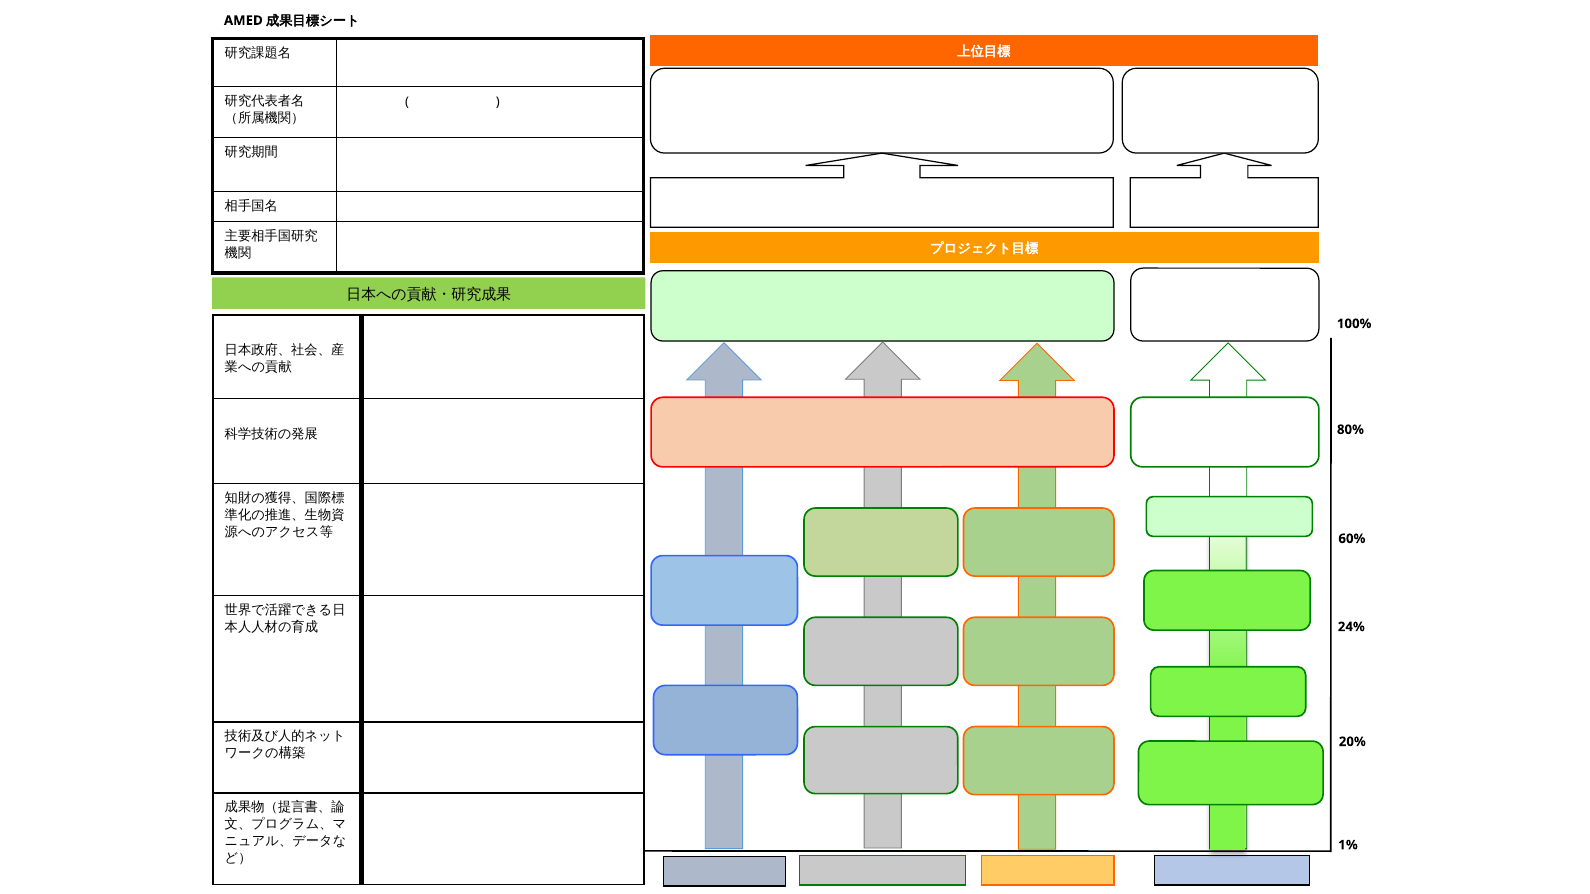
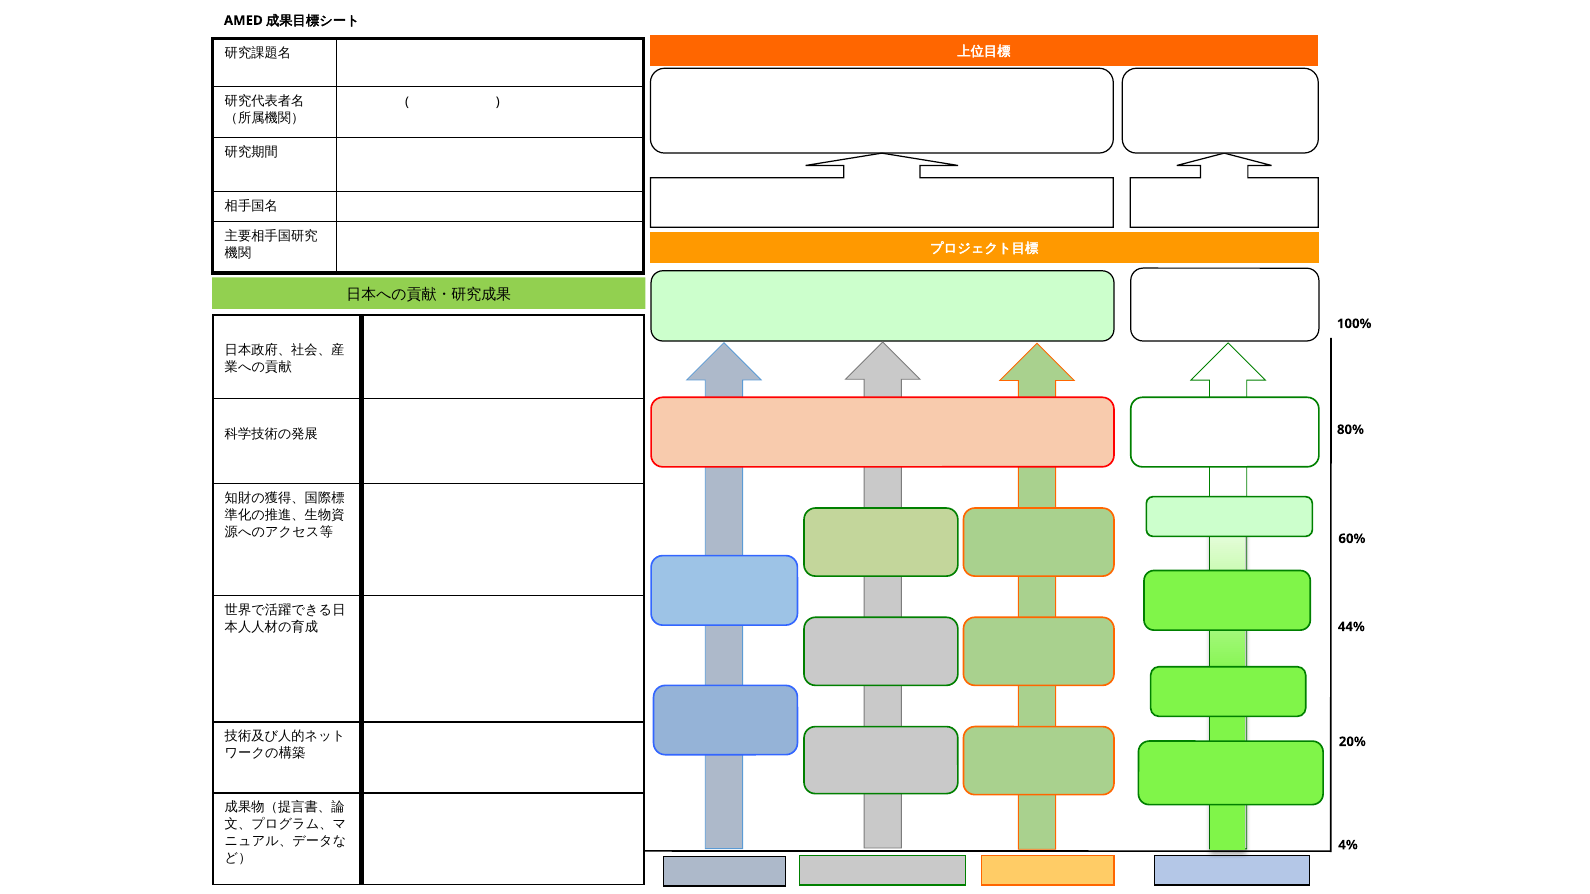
24%: 24% -> 44% (1351, 627)
1%: 1% -> 4% (1348, 845)
